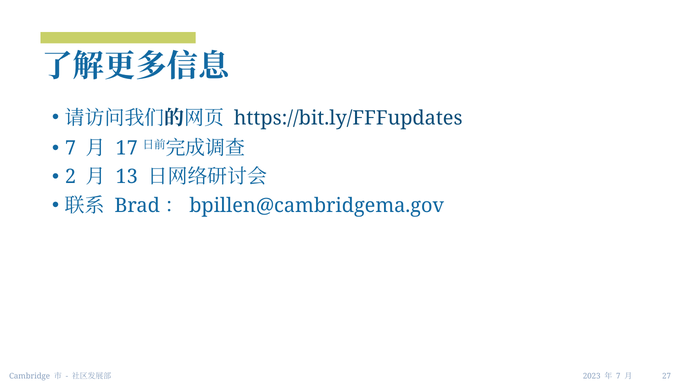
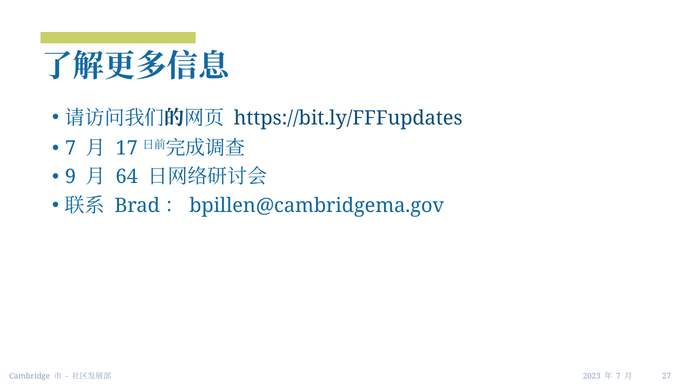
2: 2 -> 9 (70, 177)
13: 13 -> 64 (127, 177)
